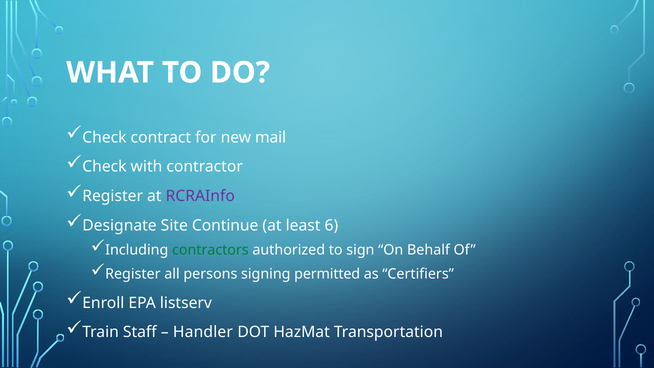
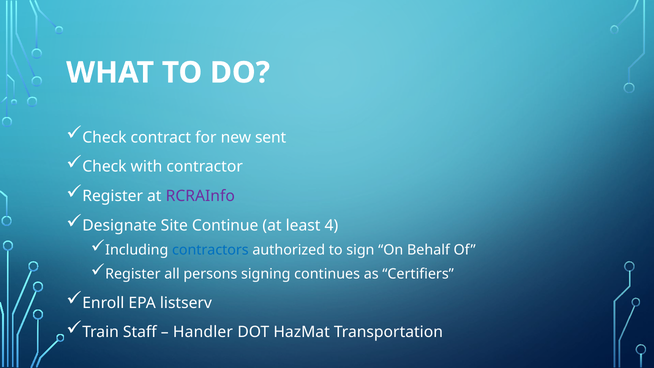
mail: mail -> sent (271, 137)
6: 6 -> 4 (331, 225)
contractors colour: green -> blue (210, 250)
permitted: permitted -> continues (327, 274)
